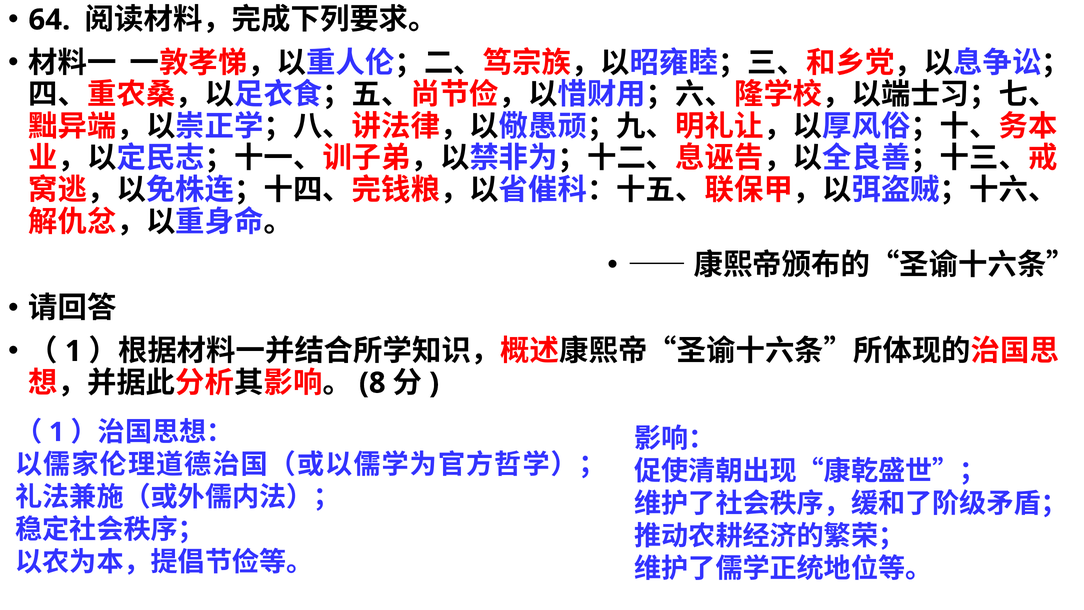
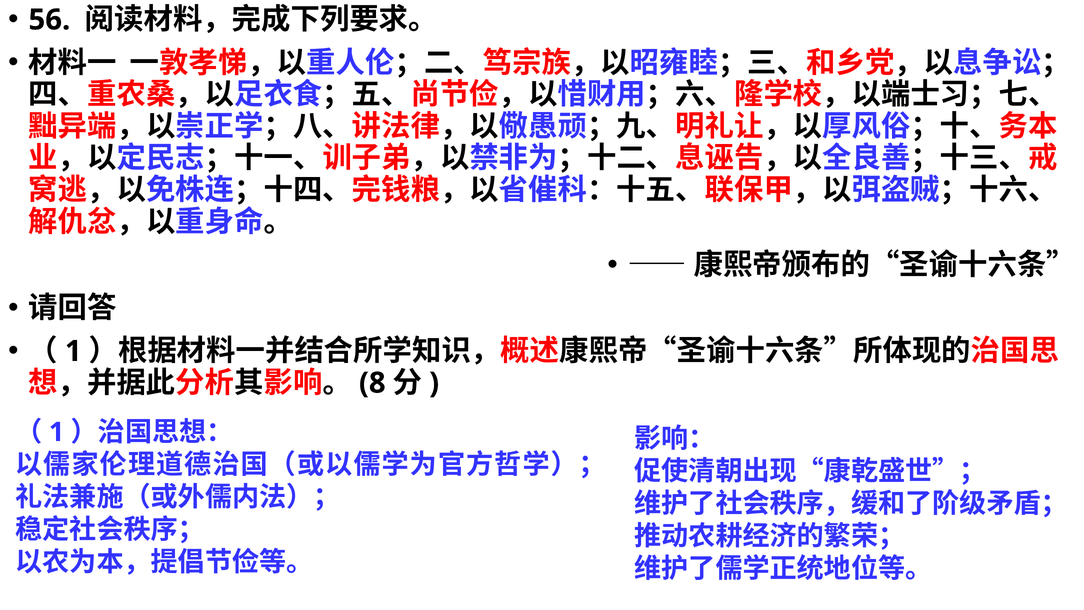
64: 64 -> 56 (49, 20)
